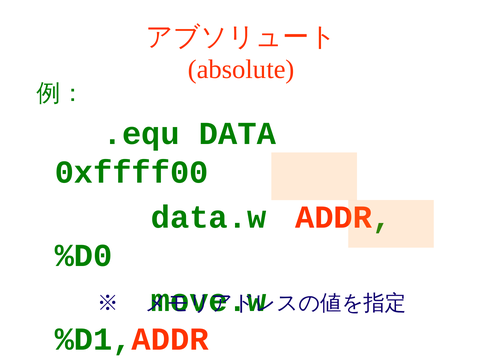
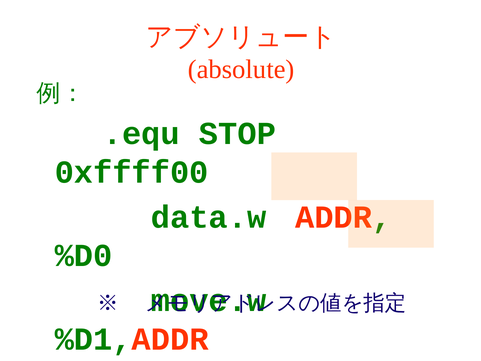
DATA: DATA -> STOP (237, 134)
